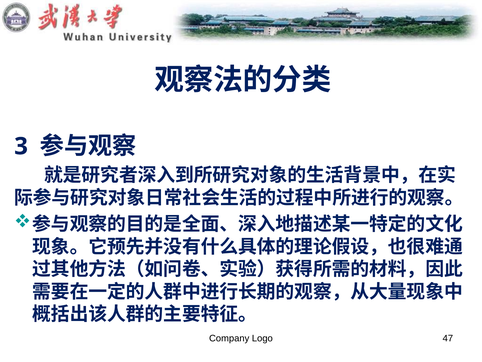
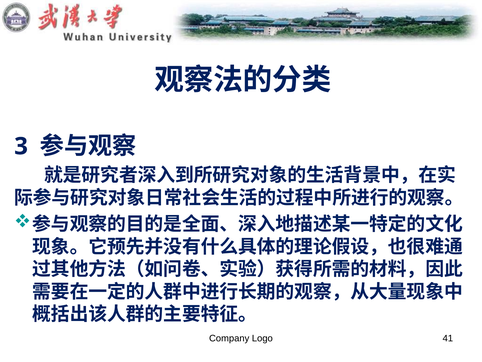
47: 47 -> 41 (448, 338)
